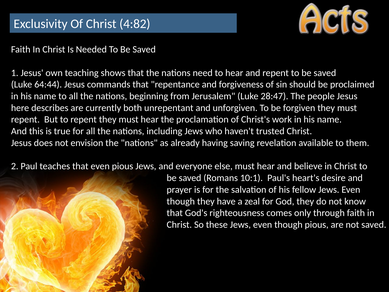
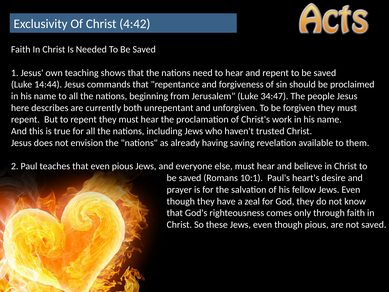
4:82: 4:82 -> 4:42 (135, 24)
64:44: 64:44 -> 14:44 (48, 84)
28:47: 28:47 -> 34:47 (275, 96)
